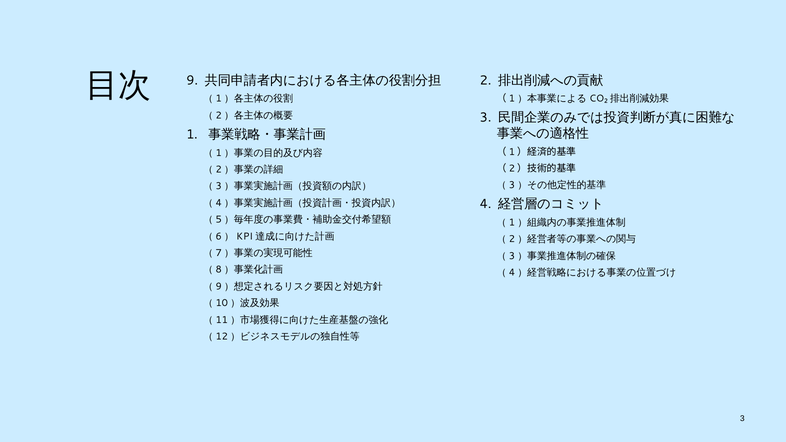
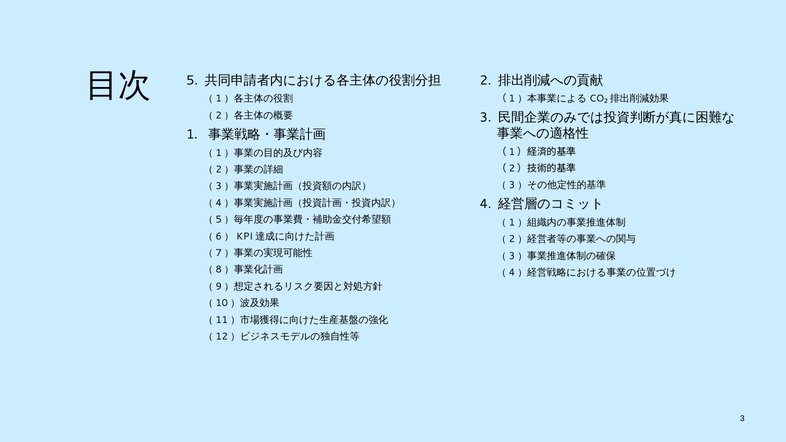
9: 9 -> 5 (192, 80)
